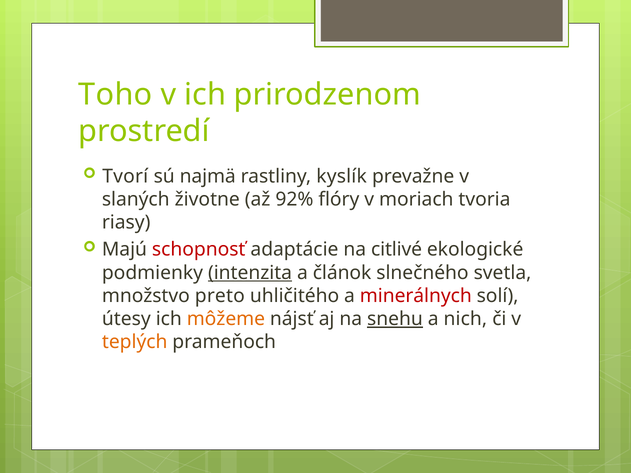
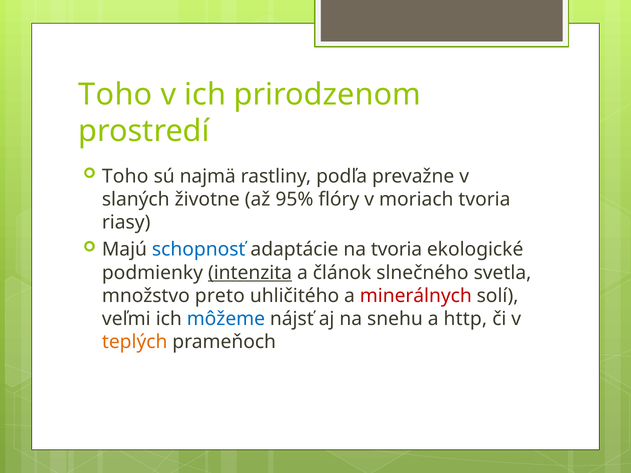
Tvorí: Tvorí -> Toho (125, 176)
kyslík: kyslík -> podľa (342, 176)
92%: 92% -> 95% (294, 200)
schopnosť colour: red -> blue (199, 250)
na citlivé: citlivé -> tvoria (397, 250)
útesy: útesy -> veľmi (126, 319)
môžeme colour: orange -> blue (226, 319)
snehu underline: present -> none (395, 319)
nich: nich -> http (465, 319)
